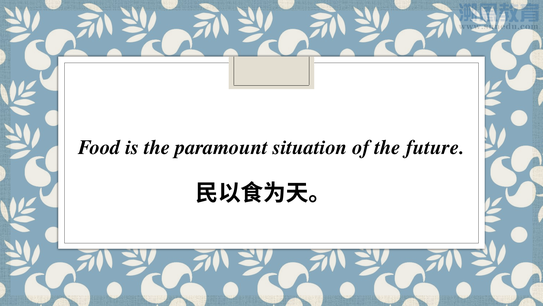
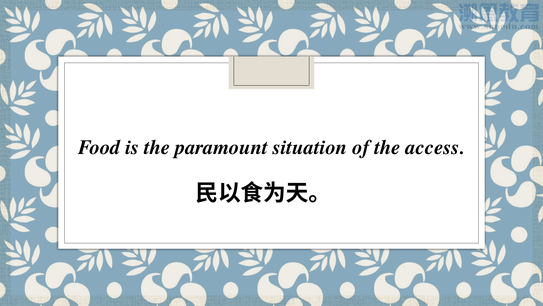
future: future -> access (435, 147)
